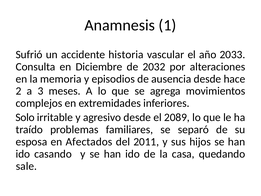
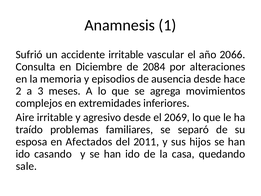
accidente historia: historia -> irritable (126, 55)
2033: 2033 -> 2066 (232, 55)
2032: 2032 -> 2084 (154, 67)
Solo: Solo -> Aire (25, 117)
2089: 2089 -> 2069 (177, 117)
